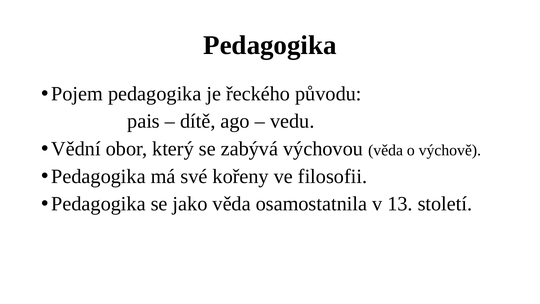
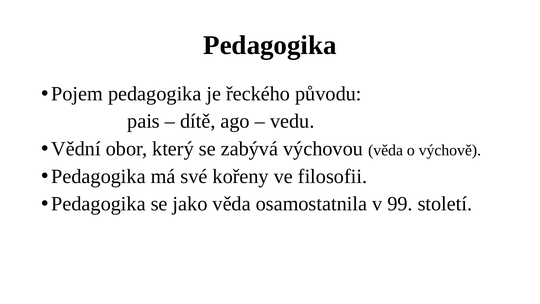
13: 13 -> 99 (400, 204)
